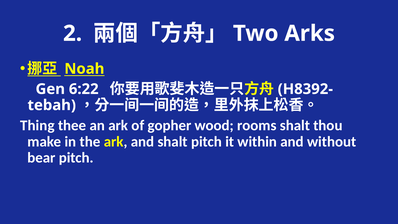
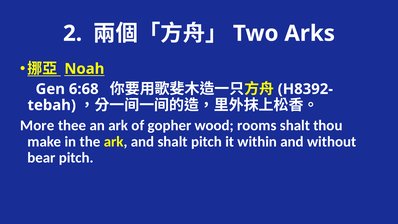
6:22: 6:22 -> 6:68 (84, 89)
Thing: Thing -> More (37, 125)
